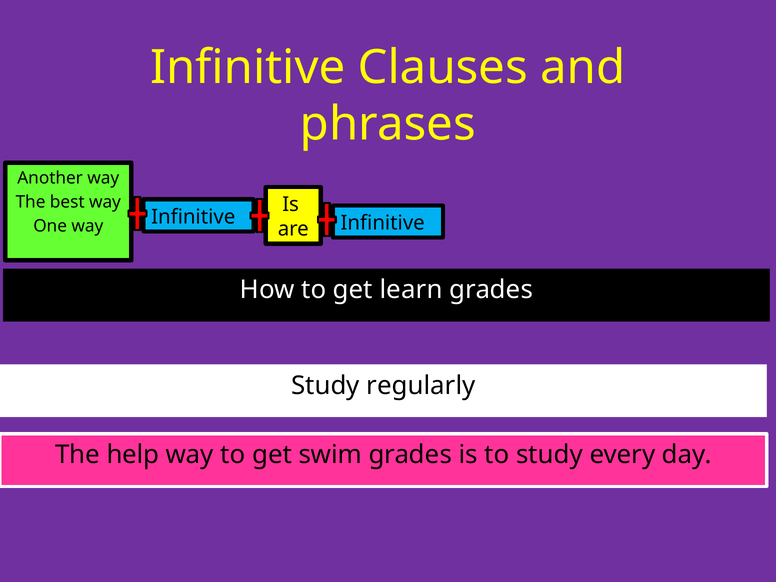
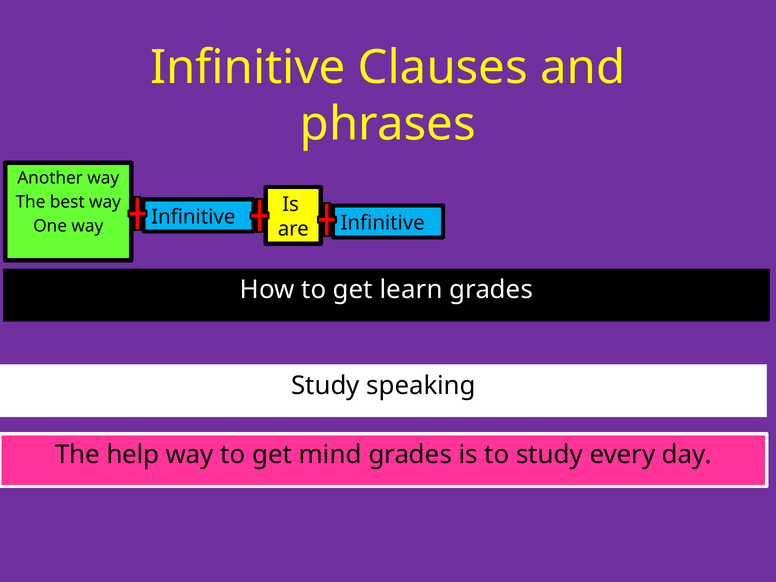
regularly: regularly -> speaking (421, 386)
swim: swim -> mind (330, 455)
